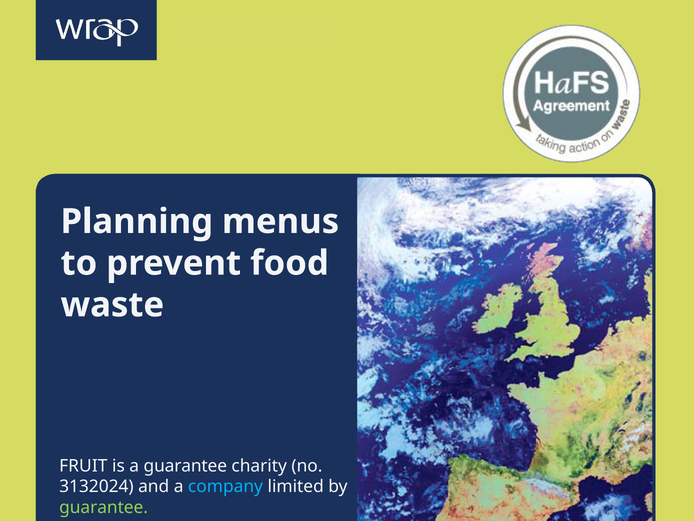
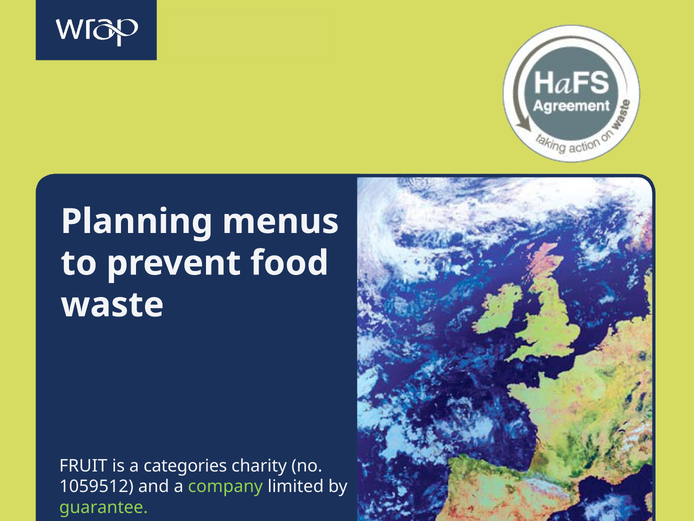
a guarantee: guarantee -> categories (185, 465)
3132024: 3132024 -> 1059512 (96, 486)
company colour: light blue -> light green (225, 486)
